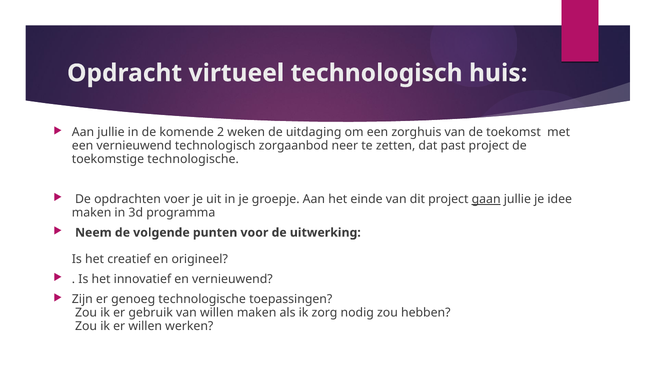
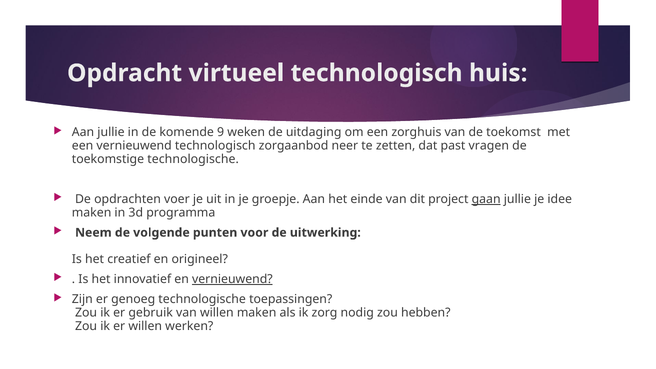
2: 2 -> 9 (221, 132)
past project: project -> vragen (489, 146)
vernieuwend underline: none -> present (232, 279)
